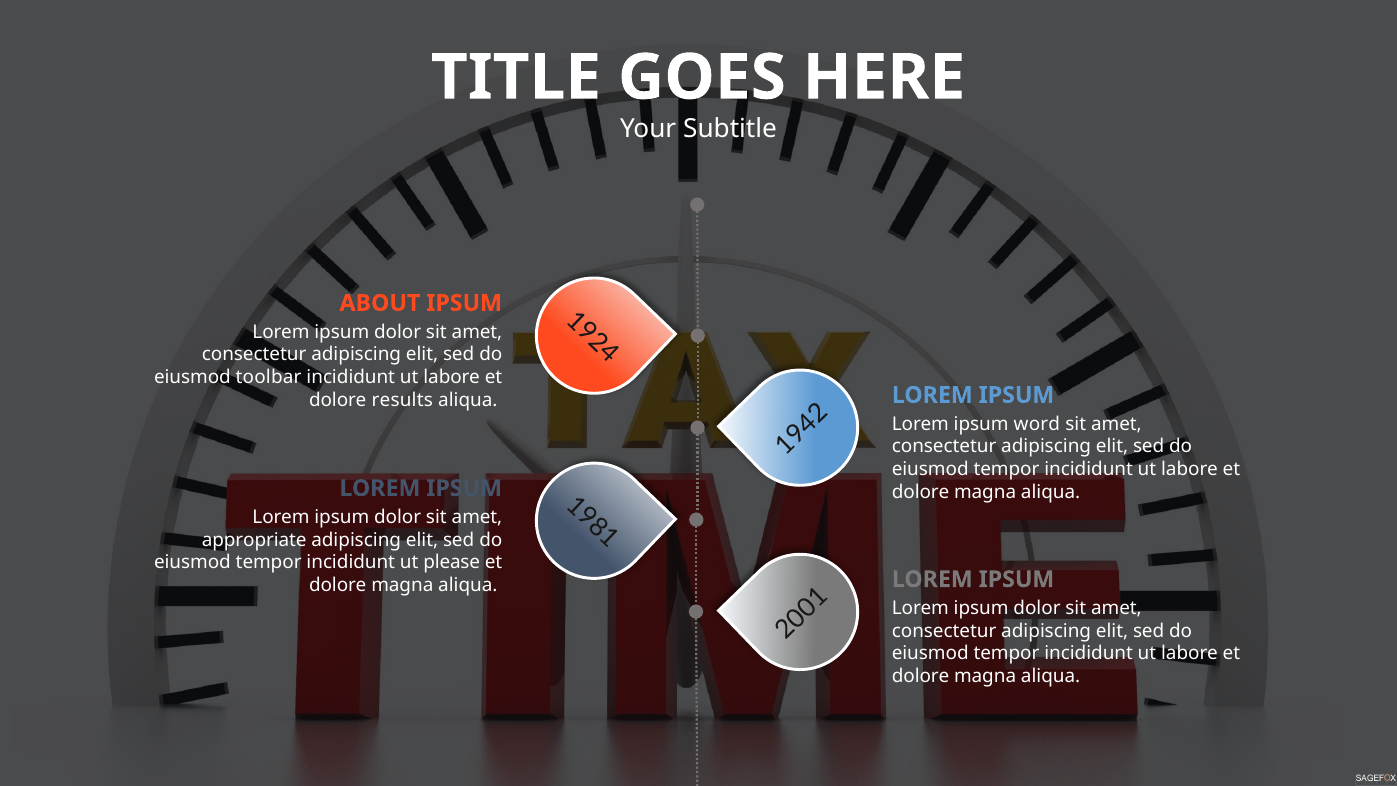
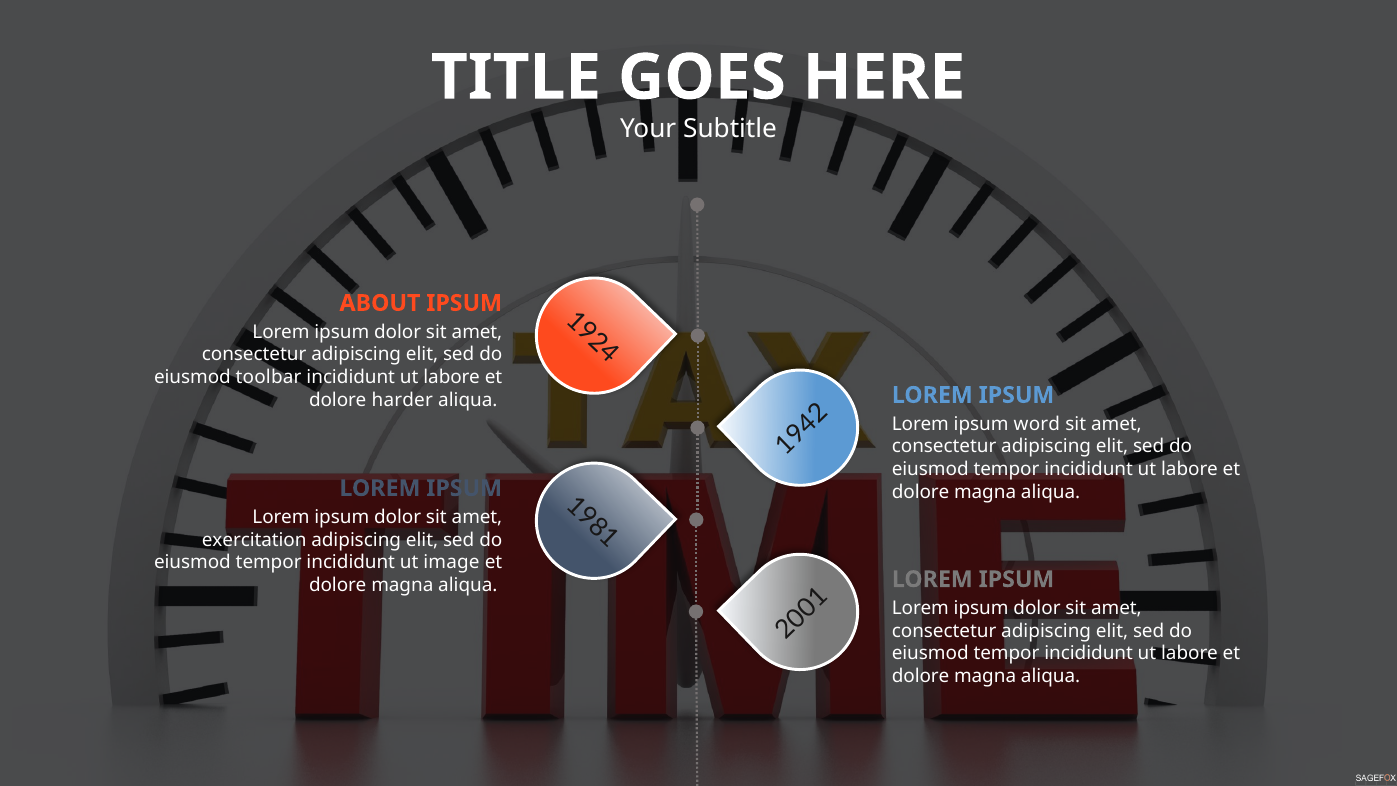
results: results -> harder (402, 400)
appropriate: appropriate -> exercitation (254, 540)
please: please -> image (452, 562)
